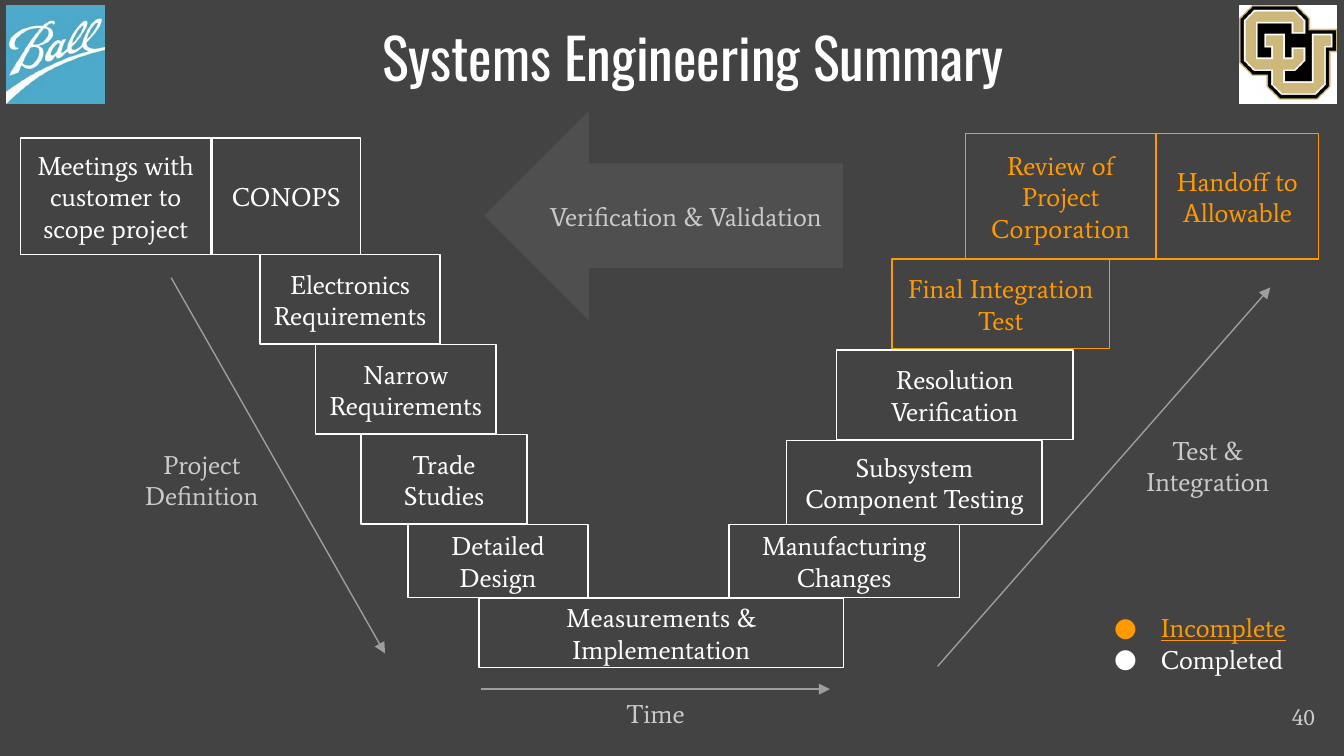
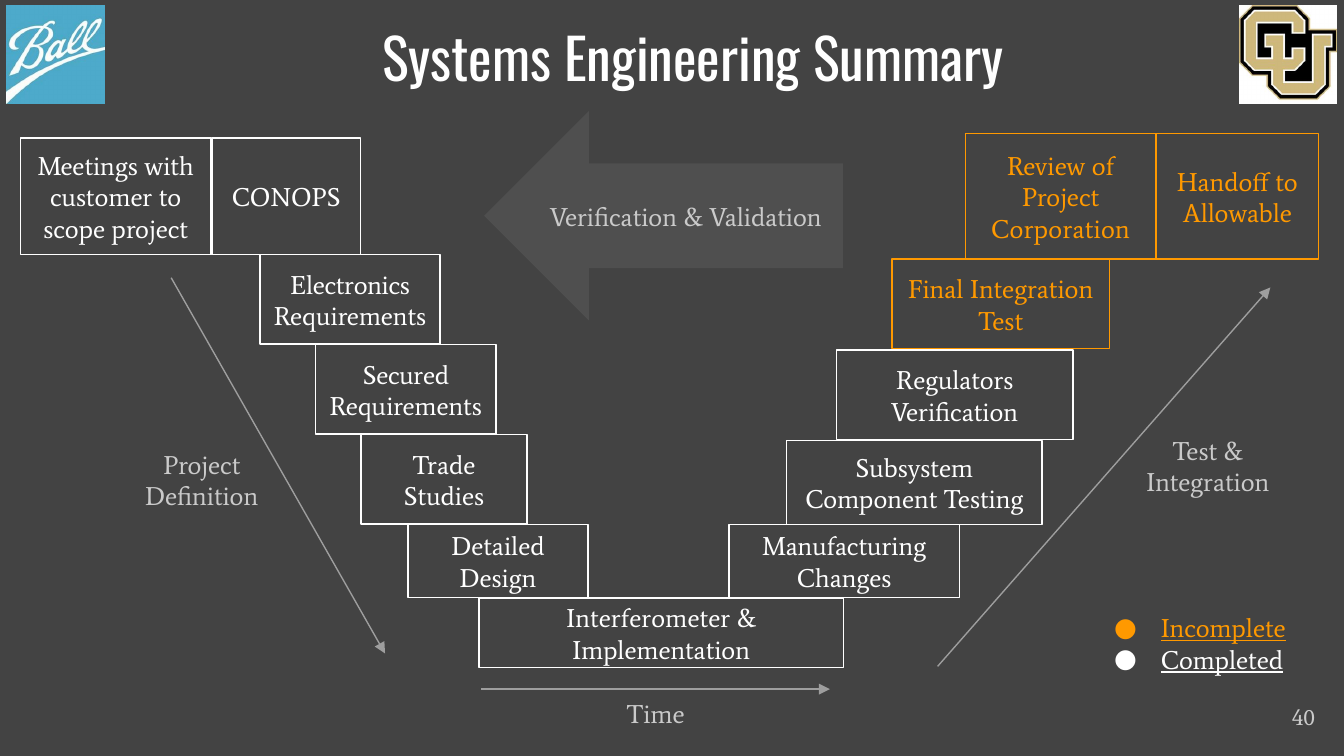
Narrow: Narrow -> Secured (406, 375)
Resolution: Resolution -> Regulators (955, 381)
Measurements: Measurements -> Interferometer (648, 619)
Completed underline: none -> present (1222, 661)
